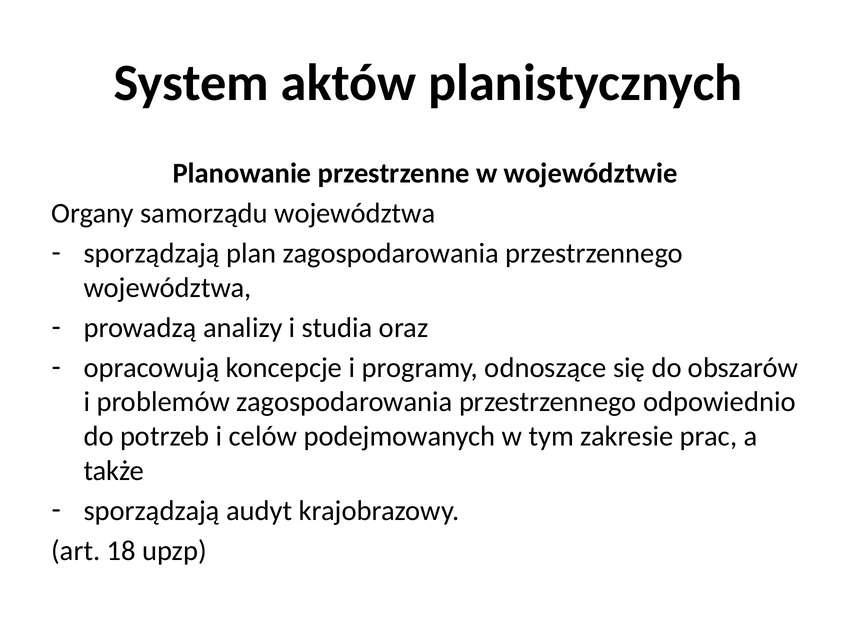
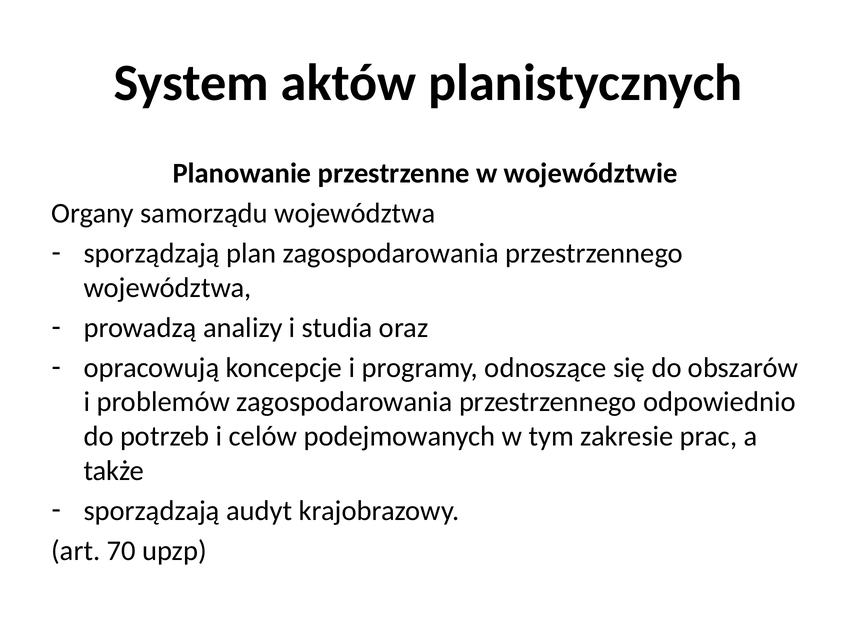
18: 18 -> 70 (121, 550)
